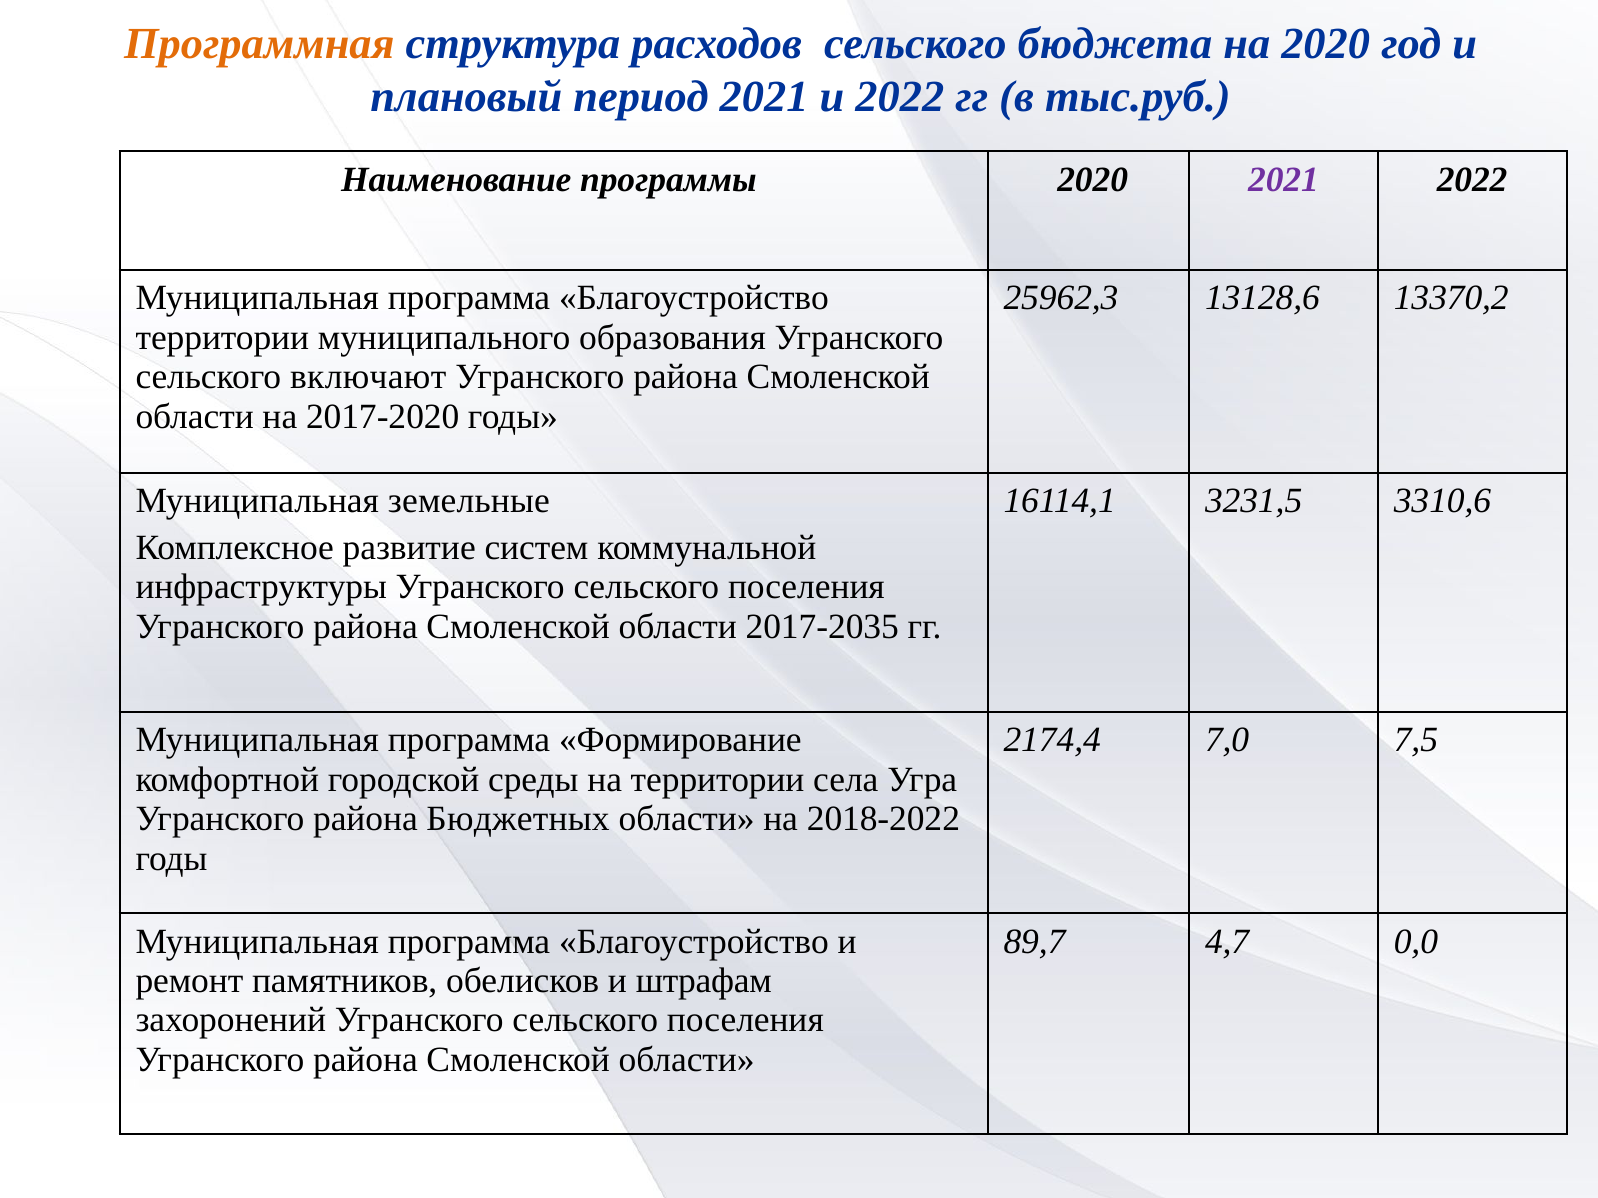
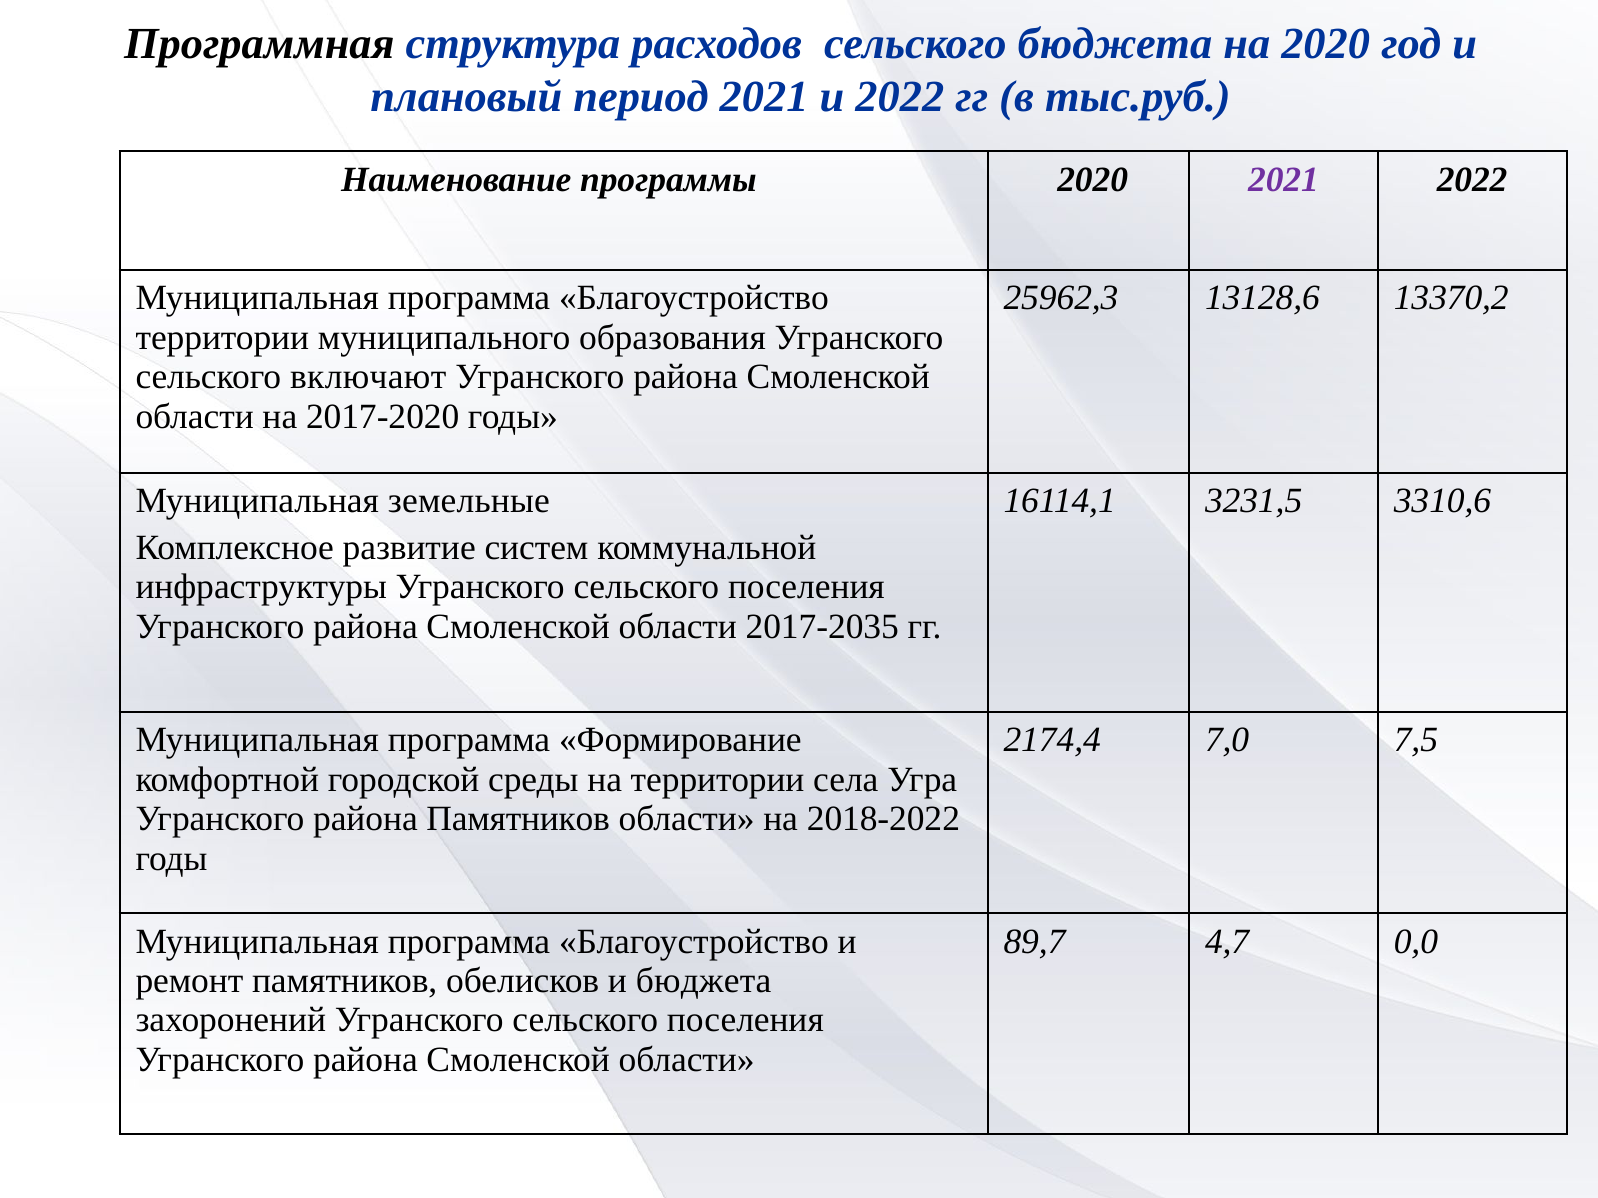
Программная colour: orange -> black (259, 44)
района Бюджетных: Бюджетных -> Памятников (518, 819)
и штрафам: штрафам -> бюджета (704, 981)
